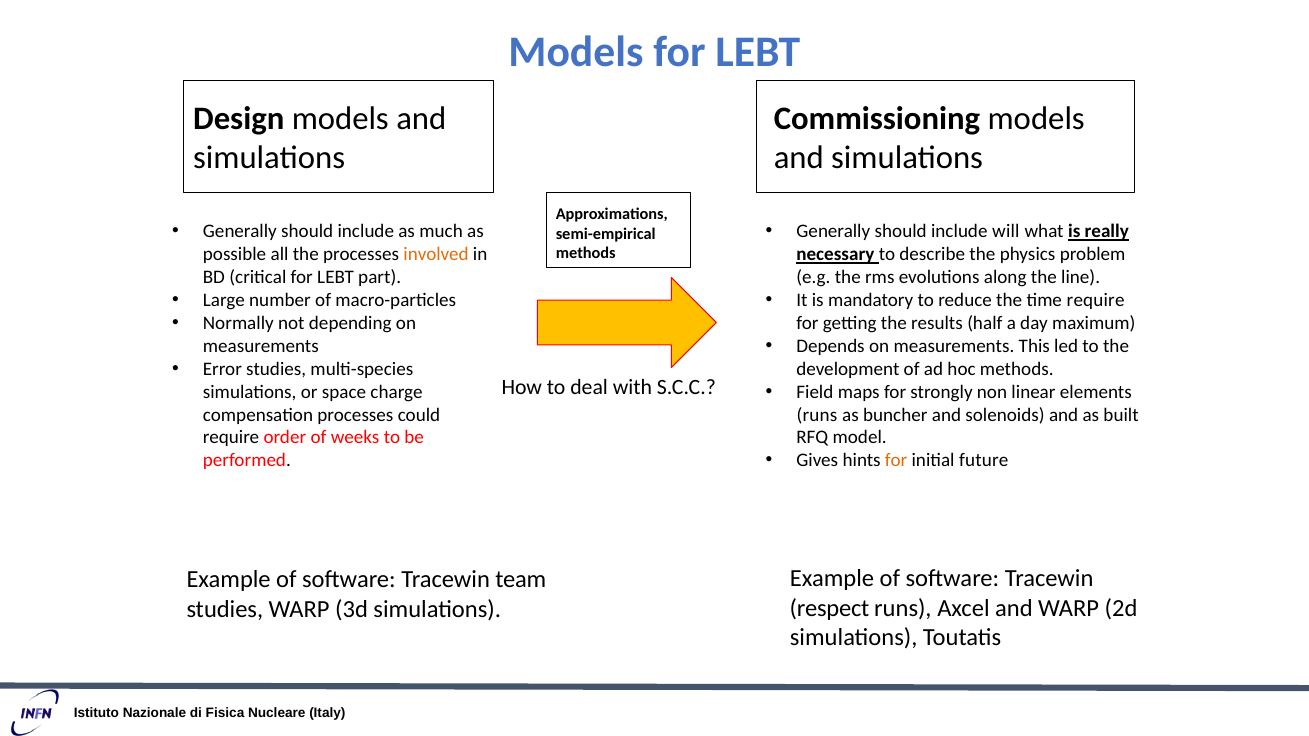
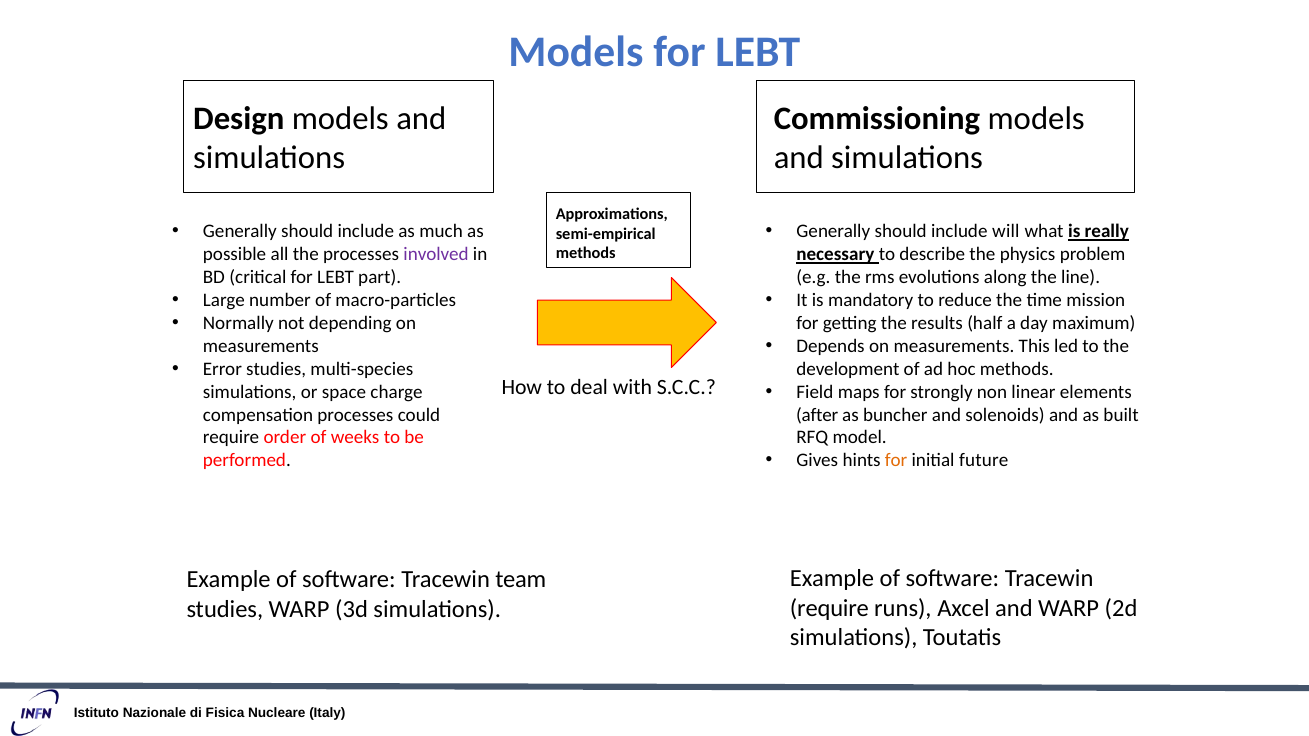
involved colour: orange -> purple (436, 255)
time require: require -> mission (1096, 300)
runs: runs -> after (817, 415)
respect: respect -> require (829, 608)
